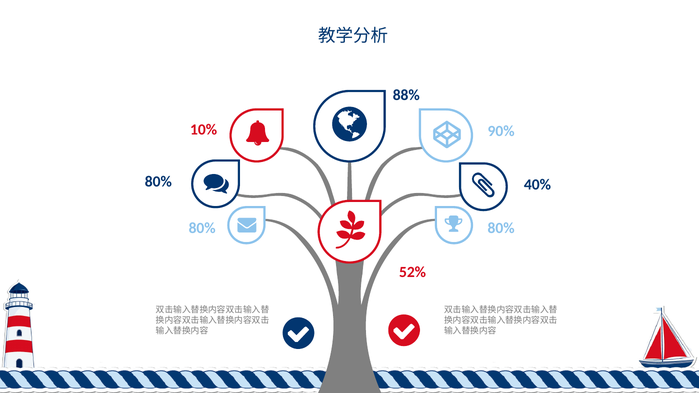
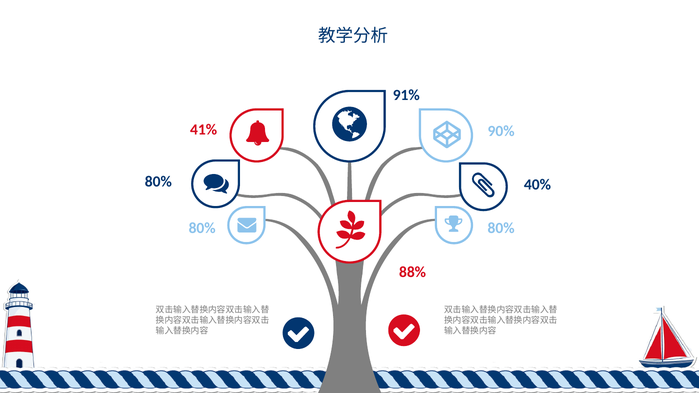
88%: 88% -> 91% (406, 95)
10%: 10% -> 41% (204, 130)
52%: 52% -> 88% (413, 272)
